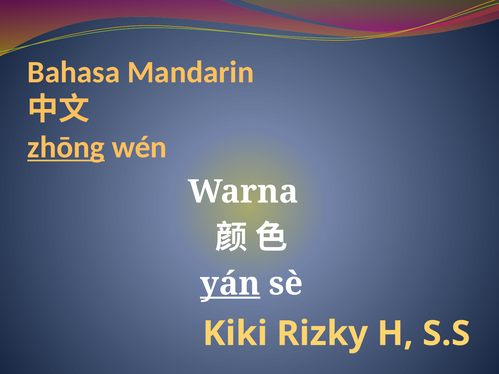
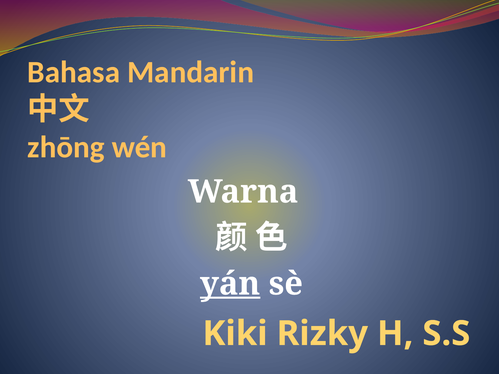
zhōng underline: present -> none (66, 147)
